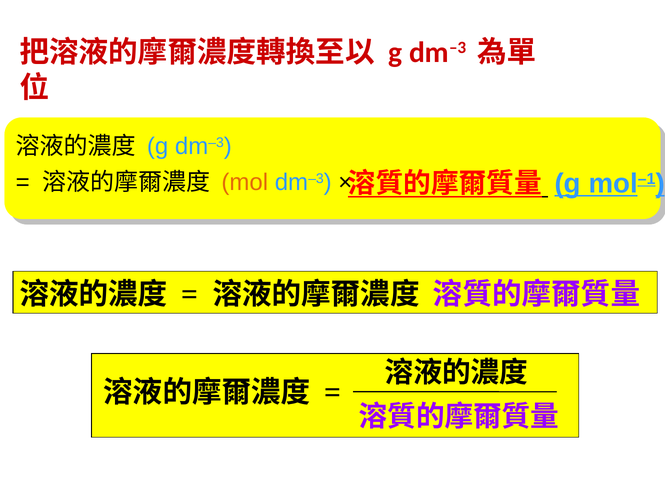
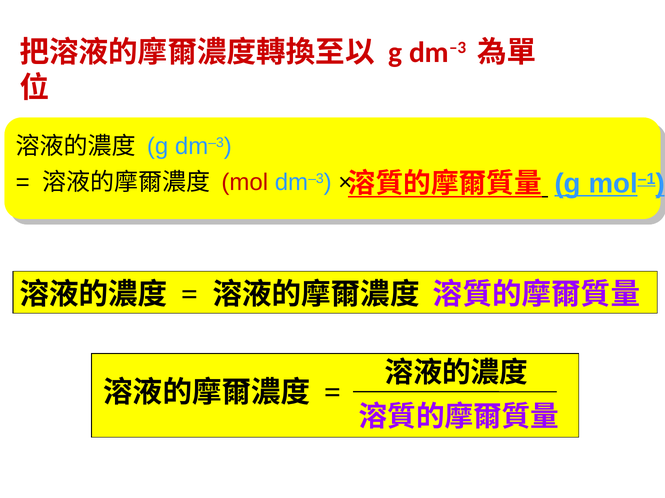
mol colour: orange -> red (245, 183)
